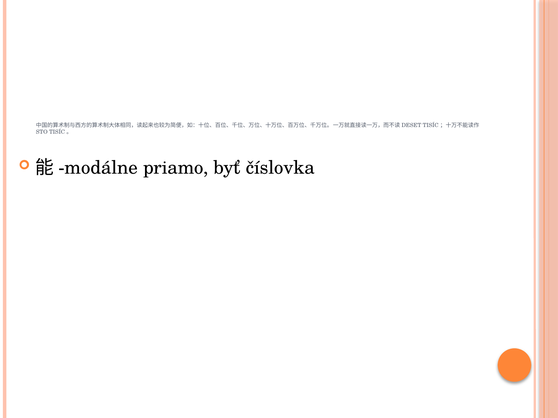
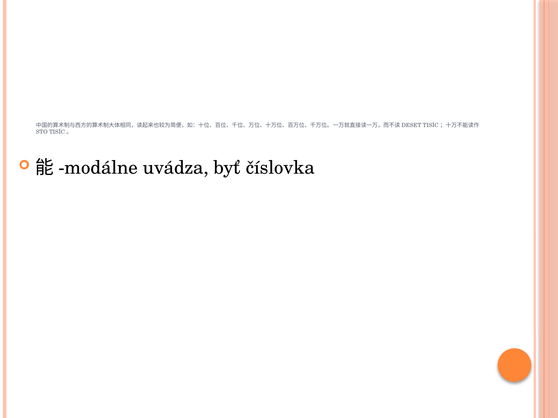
priamo: priamo -> uvádza (176, 168)
